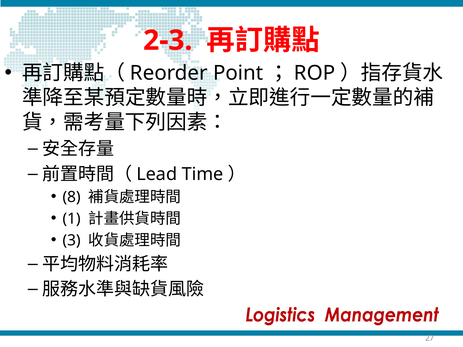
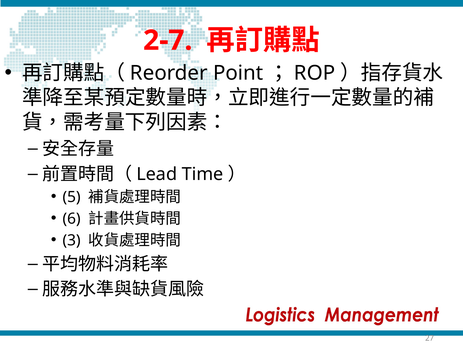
2-3: 2-3 -> 2-7 (168, 40)
8: 8 -> 5 (72, 197)
1: 1 -> 6 (72, 219)
